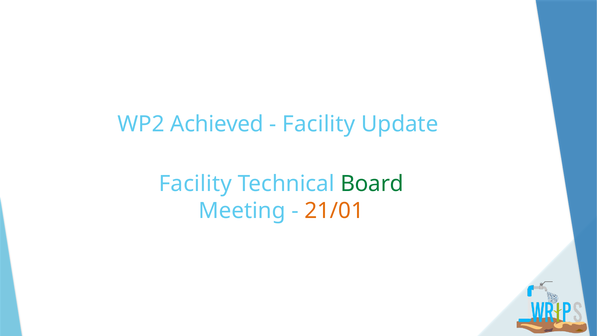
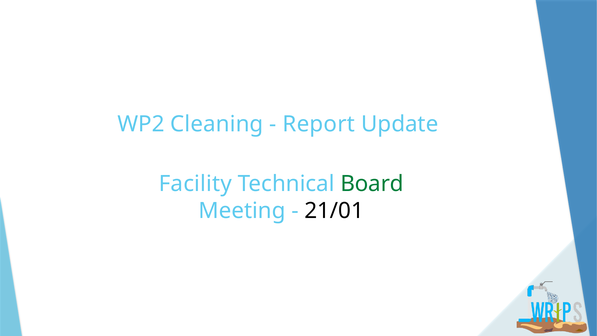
Achieved: Achieved -> Cleaning (217, 124)
Facility: Facility -> Report (319, 124)
21/01 colour: orange -> black (334, 211)
